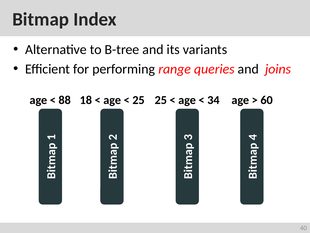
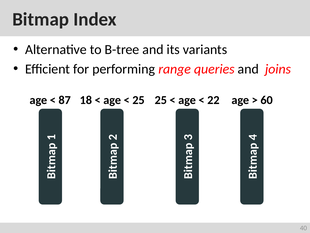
88: 88 -> 87 (65, 100)
34: 34 -> 22 (213, 100)
